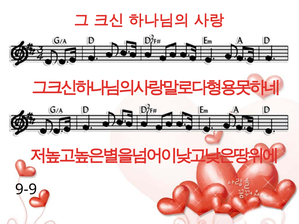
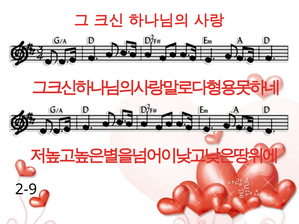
9-9: 9-9 -> 2-9 (26, 190)
